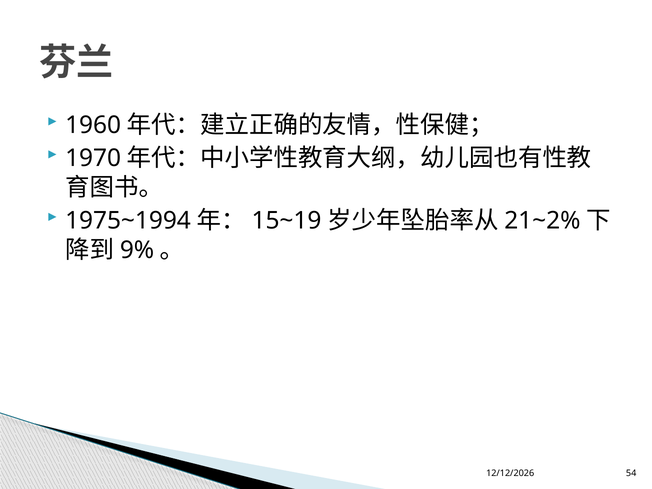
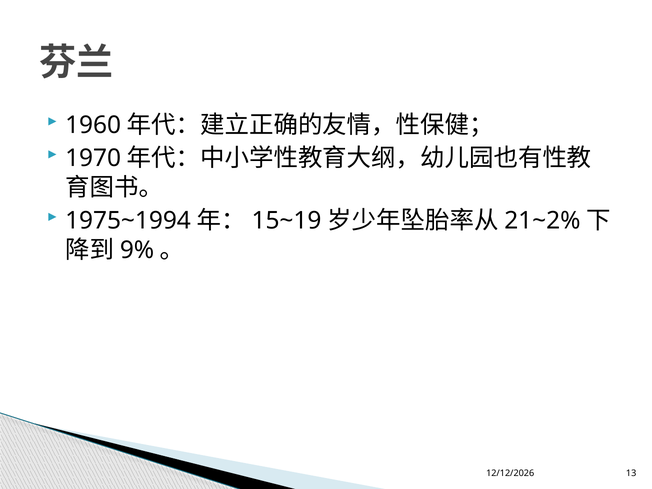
54: 54 -> 13 (631, 474)
